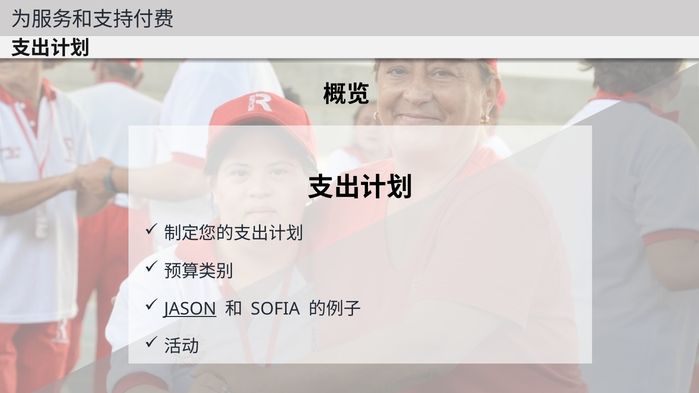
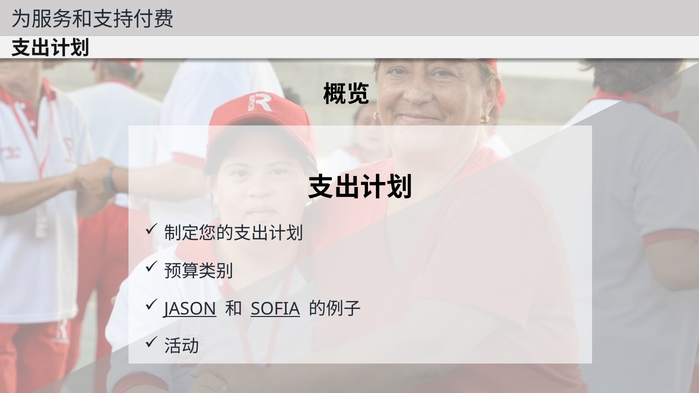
SOFIA underline: none -> present (275, 309)
